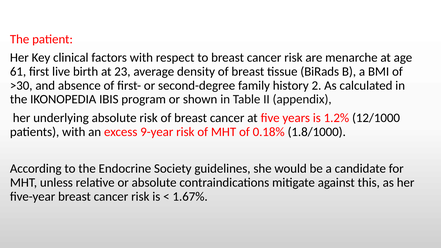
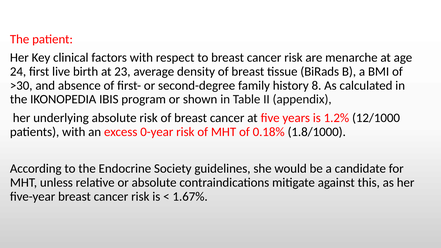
61: 61 -> 24 (18, 72)
2: 2 -> 8 (316, 86)
9-year: 9-year -> 0-year (157, 132)
